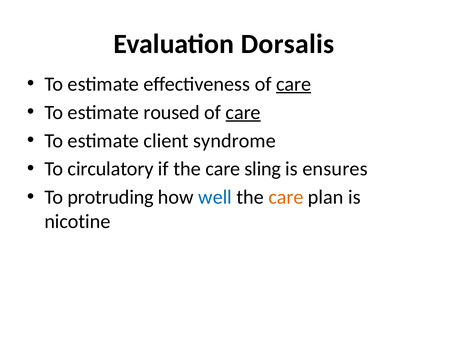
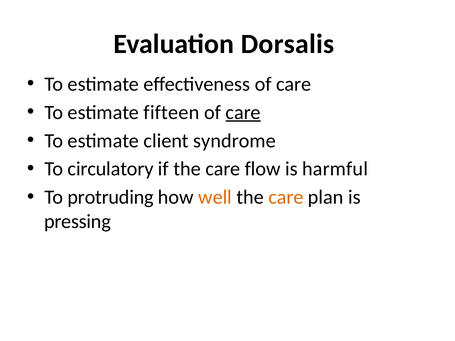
care underline: present -> none (294, 84)
roused: roused -> fifteen (171, 112)
sling: sling -> flow (263, 169)
ensures: ensures -> harmful (335, 169)
well colour: blue -> orange (215, 197)
nicotine: nicotine -> pressing (77, 222)
